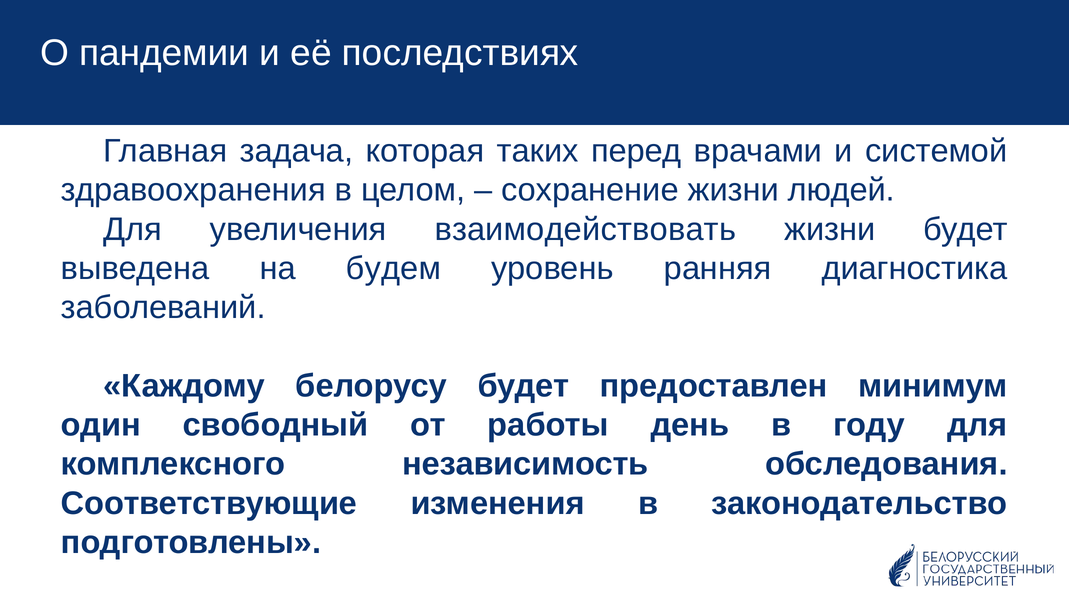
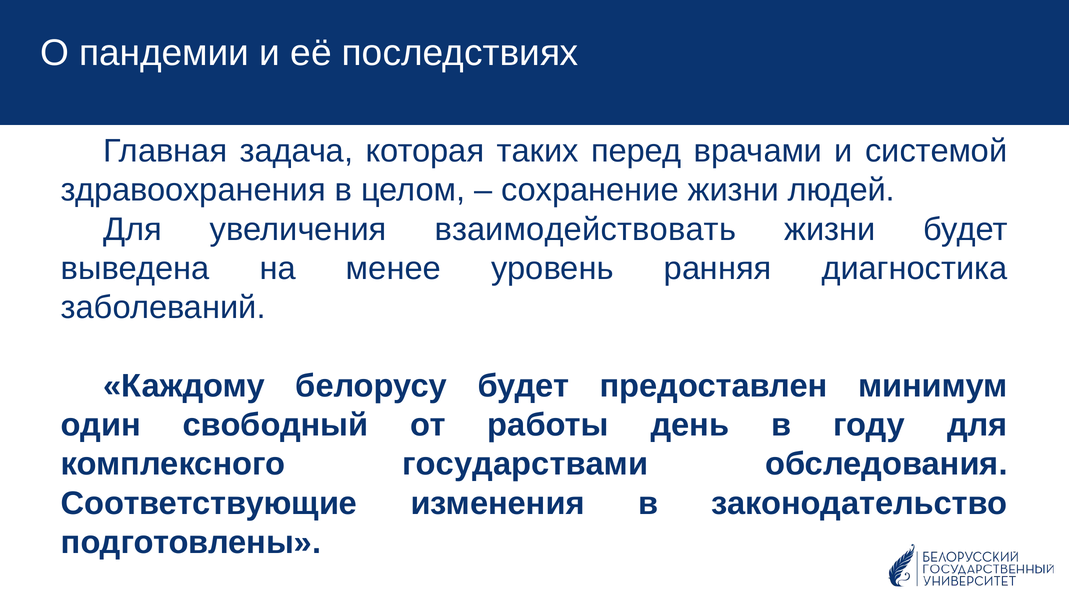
будем: будем -> менее (394, 269)
независимость: независимость -> государствами (525, 464)
